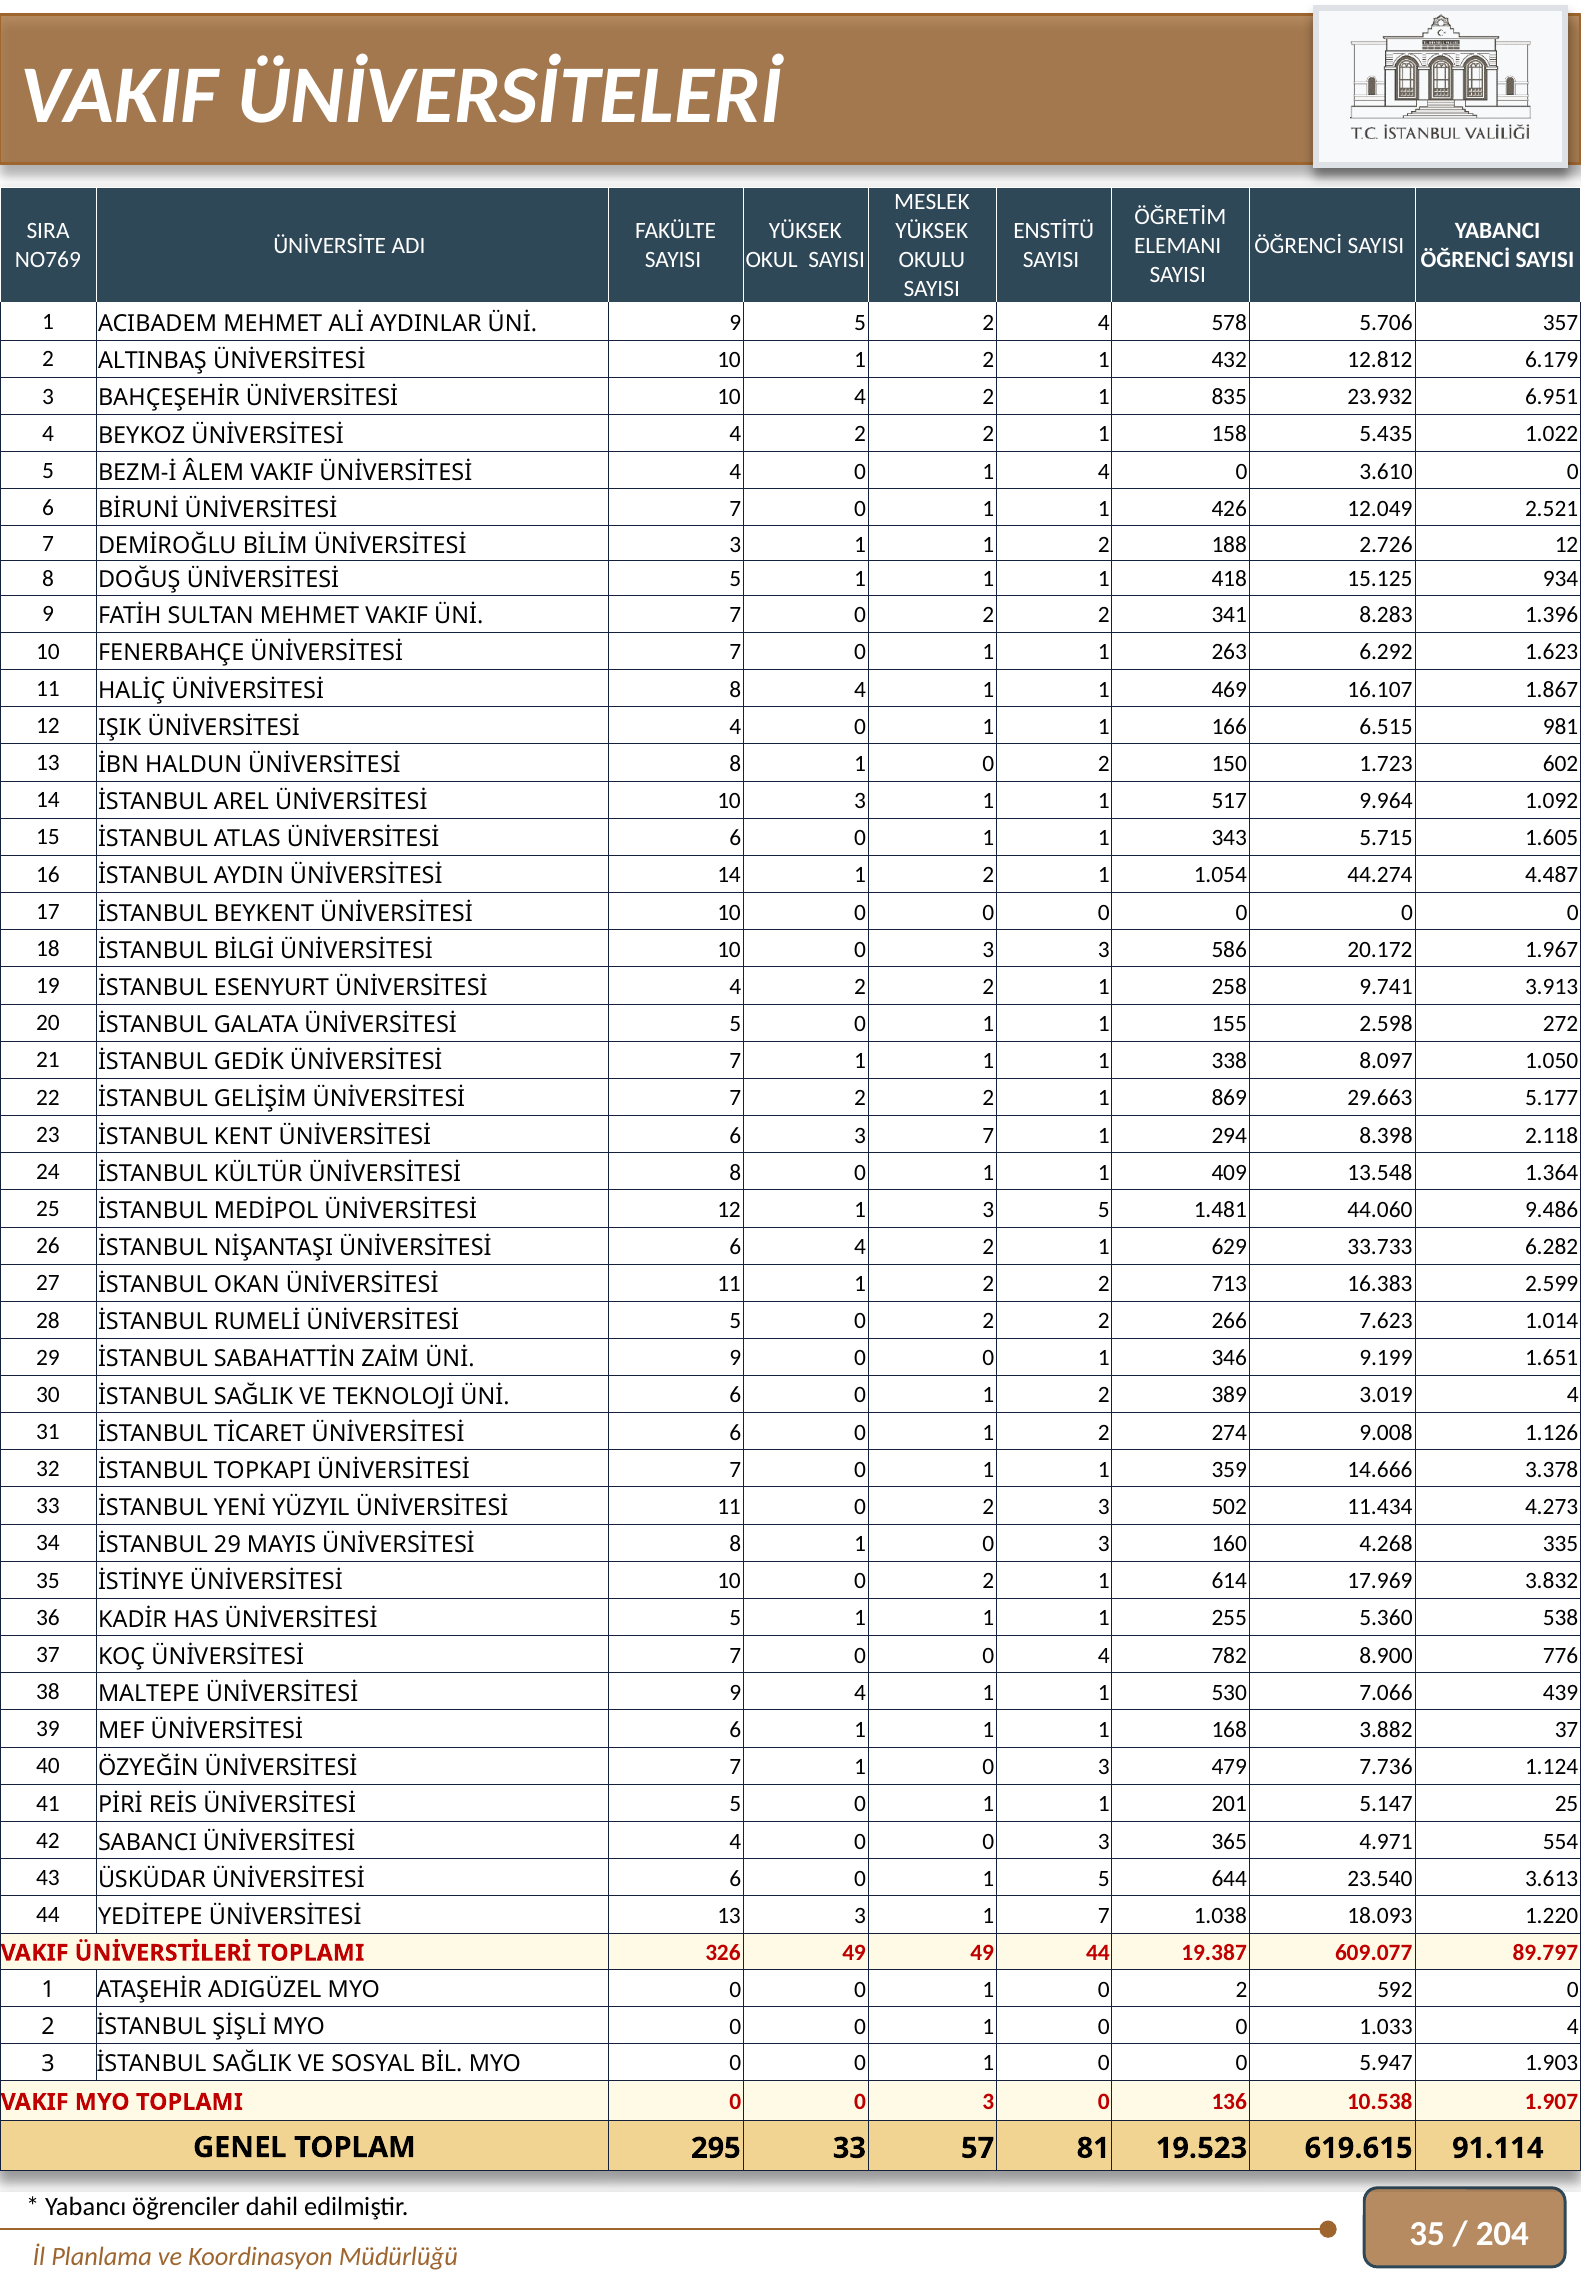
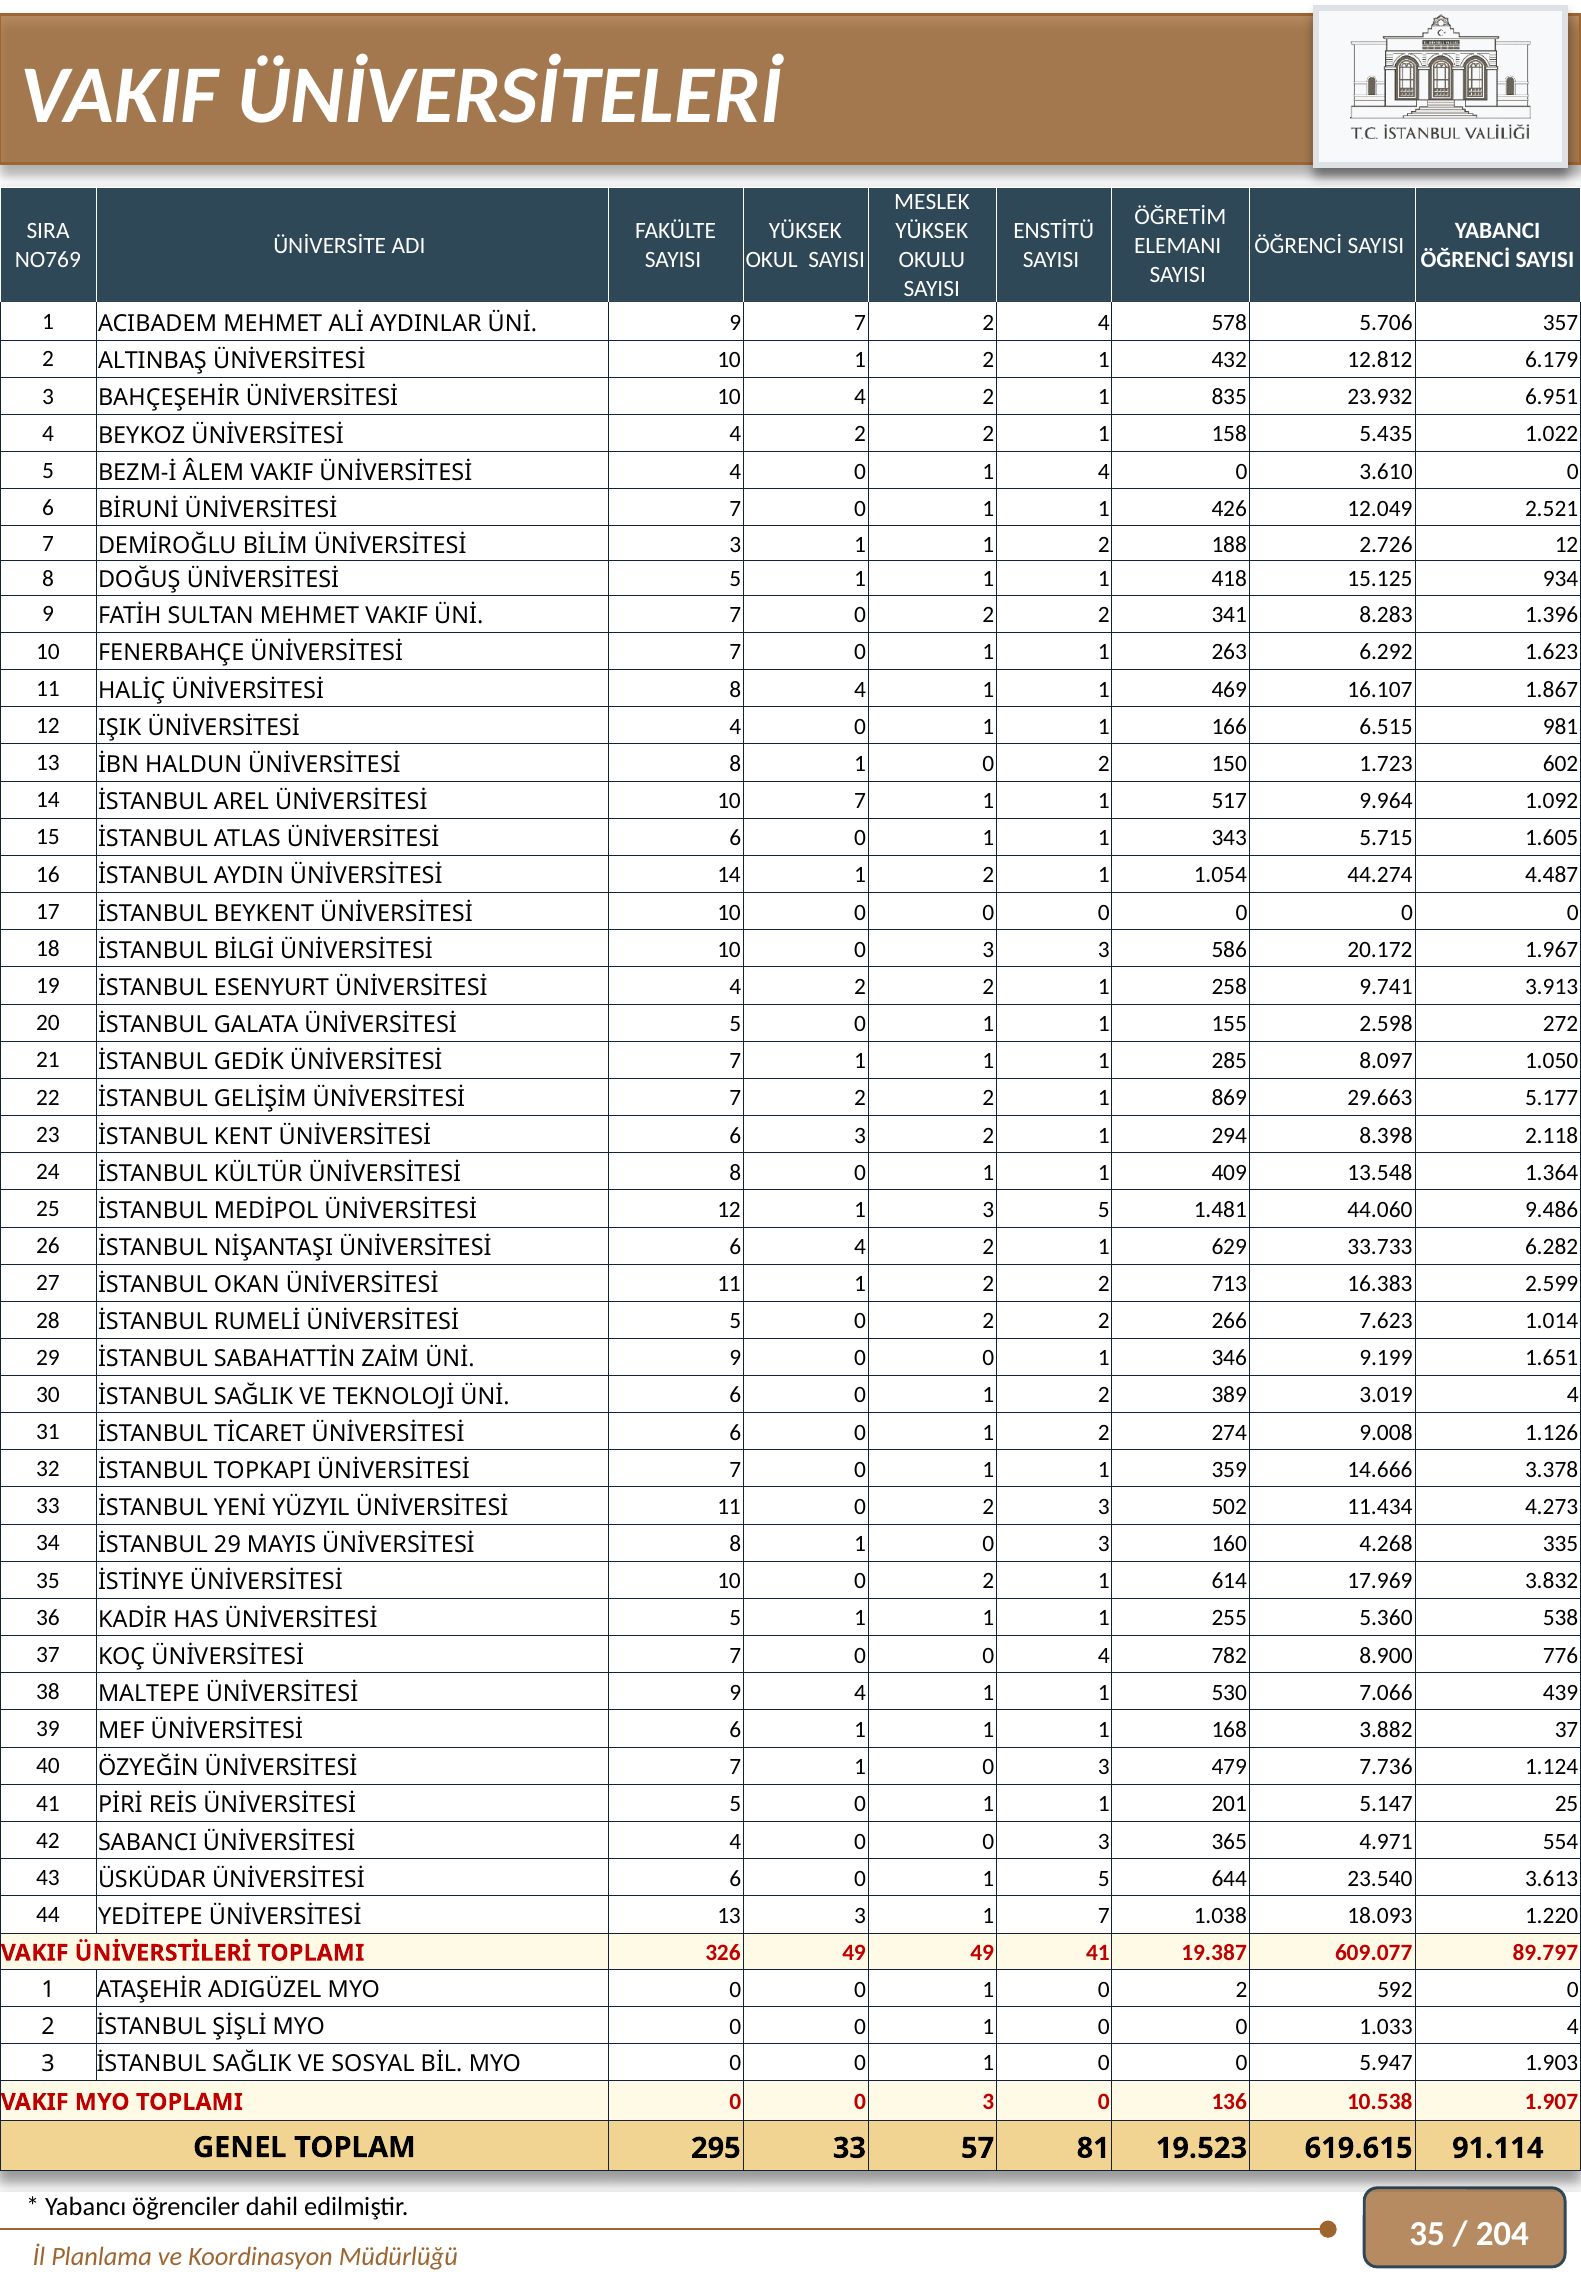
9 5: 5 -> 7 (860, 323)
10 3: 3 -> 7 (860, 801)
338: 338 -> 285 (1229, 1061)
3 7: 7 -> 2 (988, 1136)
49 44: 44 -> 41 (1098, 1953)
